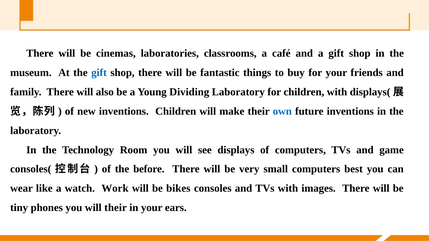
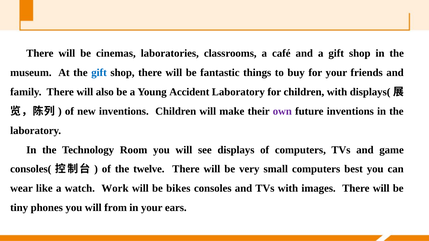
Dividing: Dividing -> Accident (189, 92)
own colour: blue -> purple (282, 111)
before: before -> twelve (149, 169)
will their: their -> from (116, 208)
